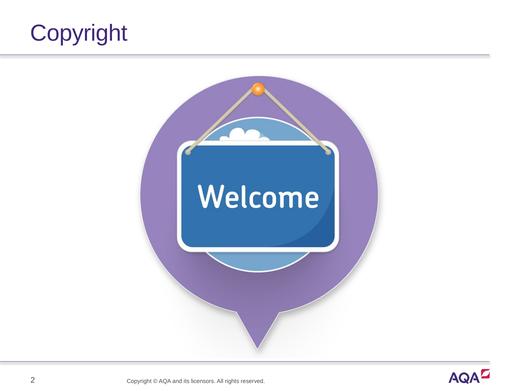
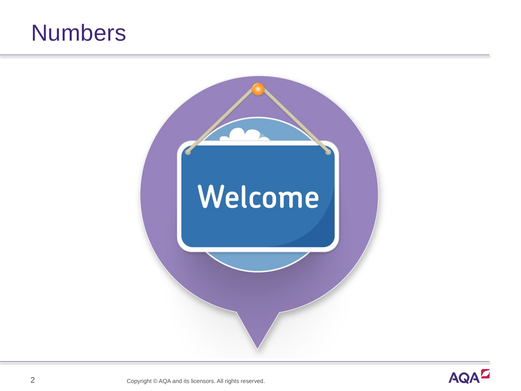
Copyright: Copyright -> Numbers (79, 33)
